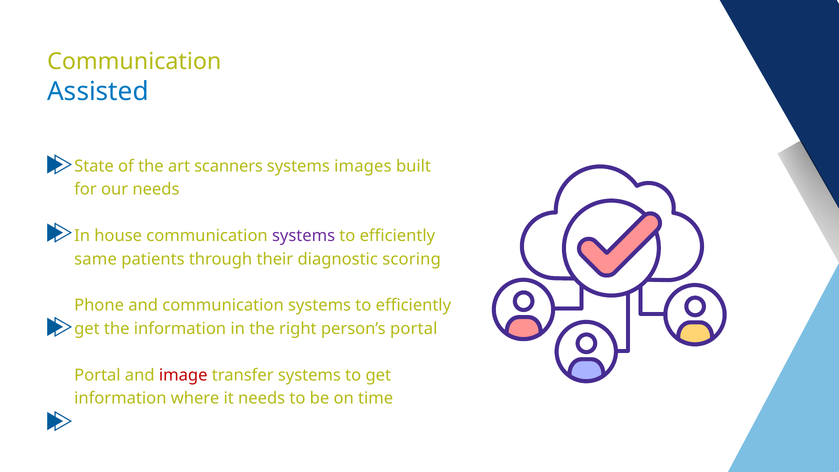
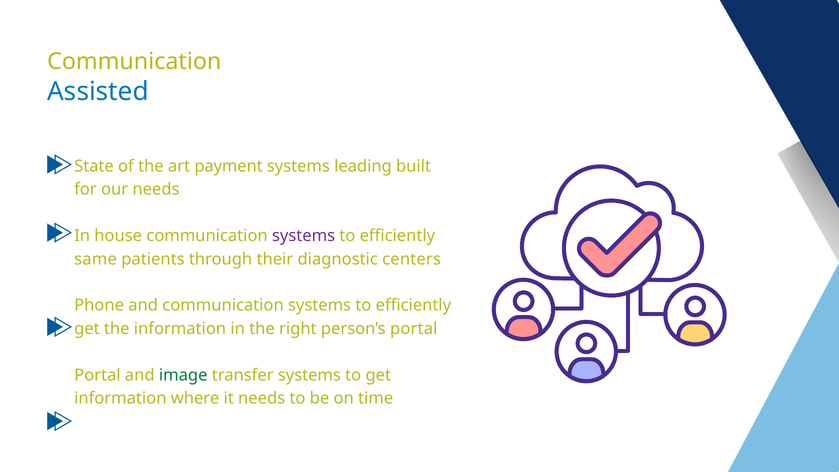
scanners: scanners -> payment (229, 166)
images: images -> leading (363, 166)
scoring: scoring -> centers (412, 259)
image colour: red -> green (183, 375)
